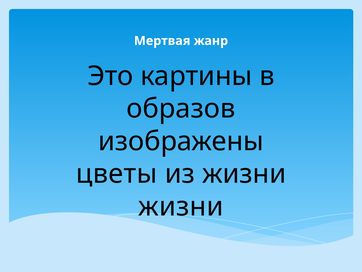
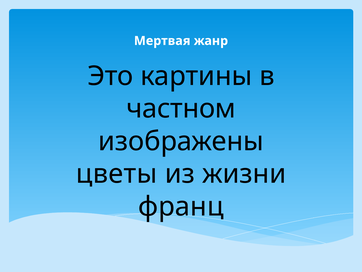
образов: образов -> частном (181, 109)
жизни: жизни -> франц (181, 206)
